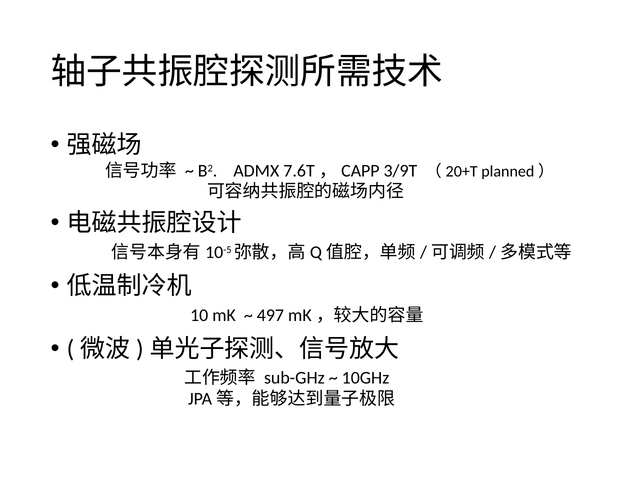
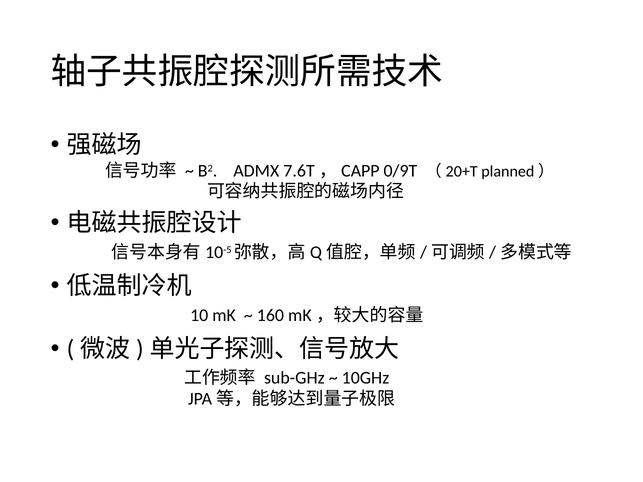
3/9T: 3/9T -> 0/9T (400, 171)
497: 497 -> 160 (270, 315)
